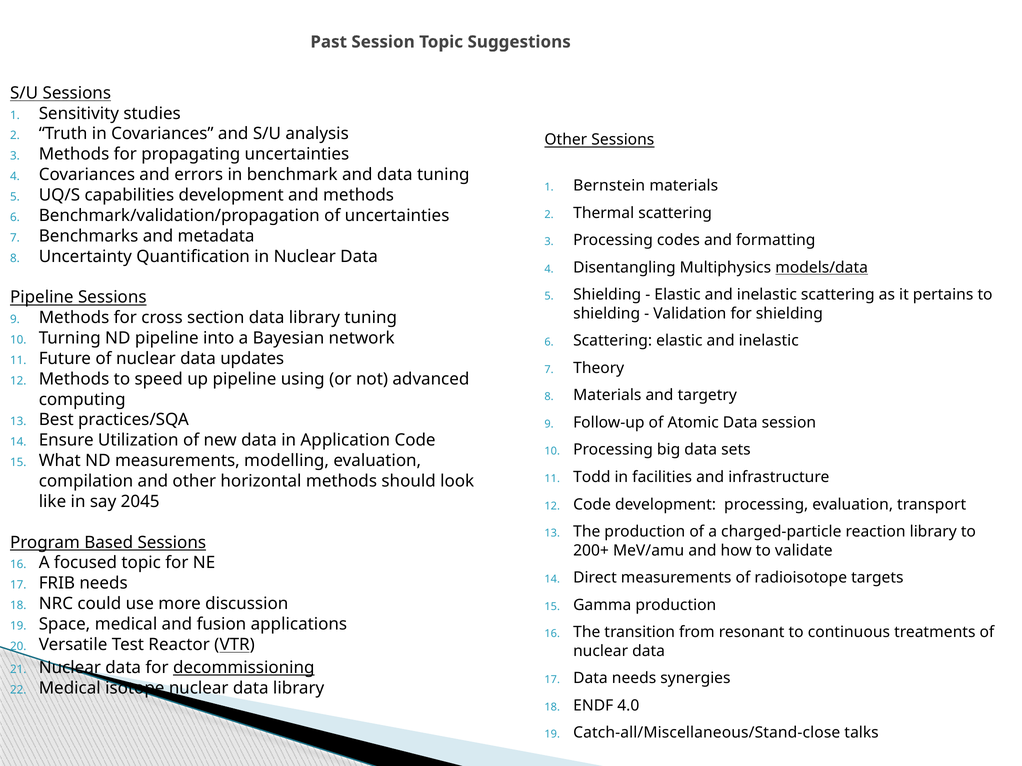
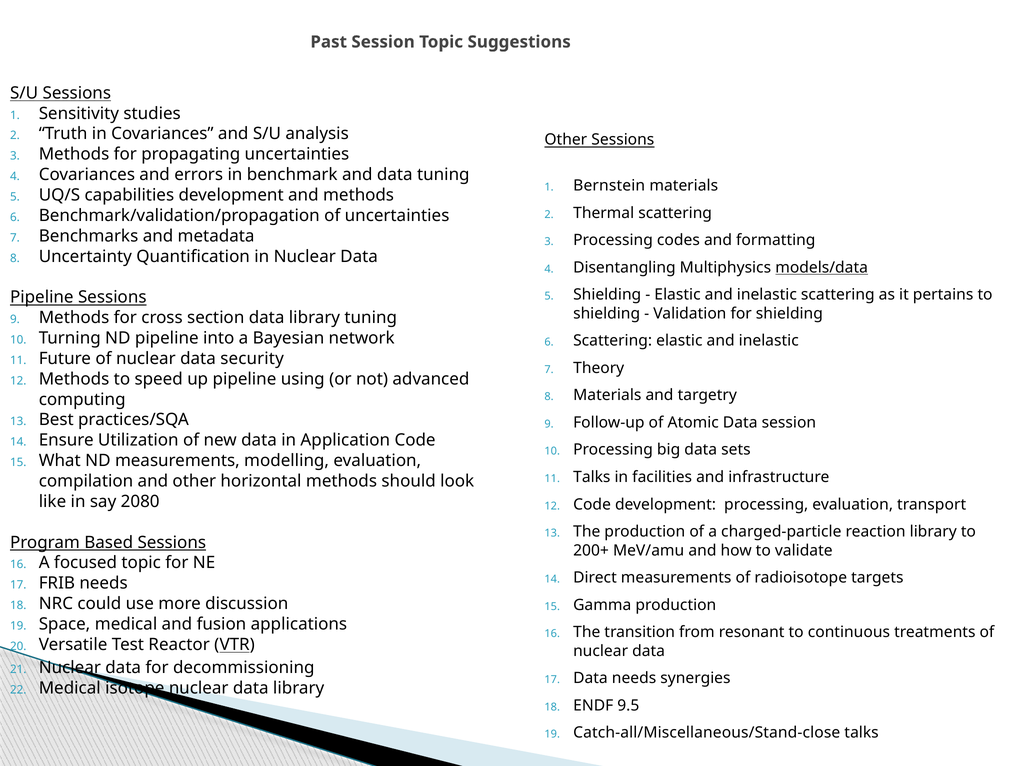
updates: updates -> security (252, 359)
Todd: Todd -> Talks (592, 477)
2045: 2045 -> 2080 (140, 502)
decommissioning underline: present -> none (244, 668)
4.0: 4.0 -> 9.5 (628, 706)
